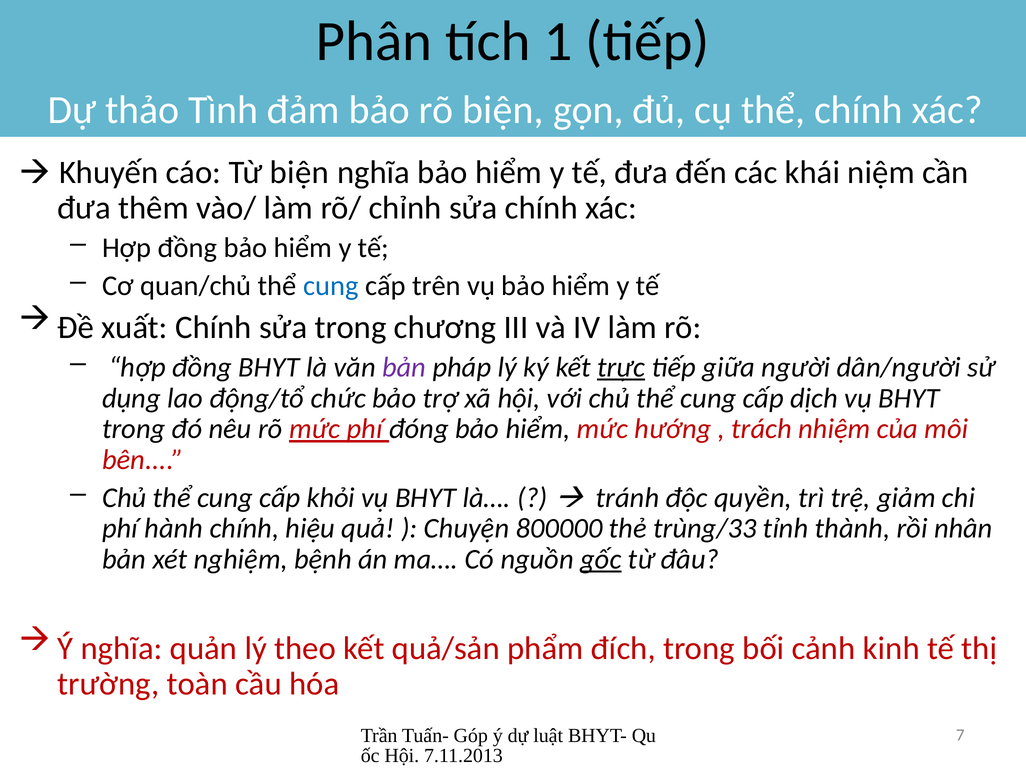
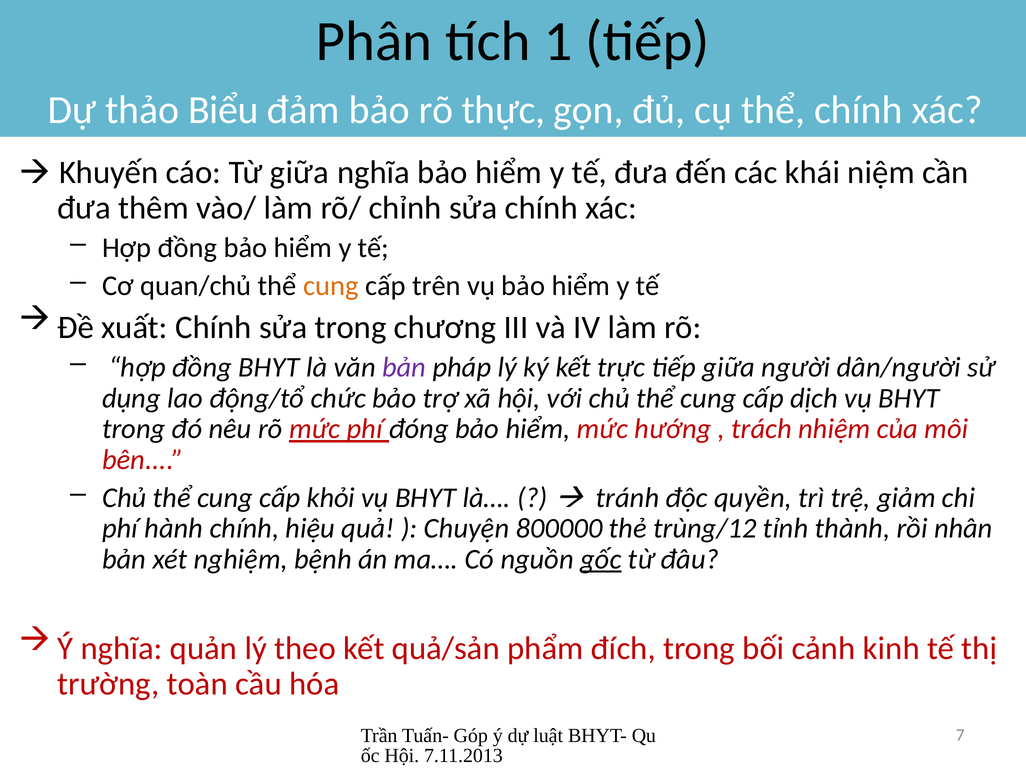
Tình: Tình -> Biểu (223, 110)
rõ biện: biện -> thực (503, 110)
Từ biện: biện -> giữa (300, 172)
cung colour: blue -> orange (331, 286)
trực underline: present -> none (621, 367)
trùng/33: trùng/33 -> trùng/12 (705, 528)
